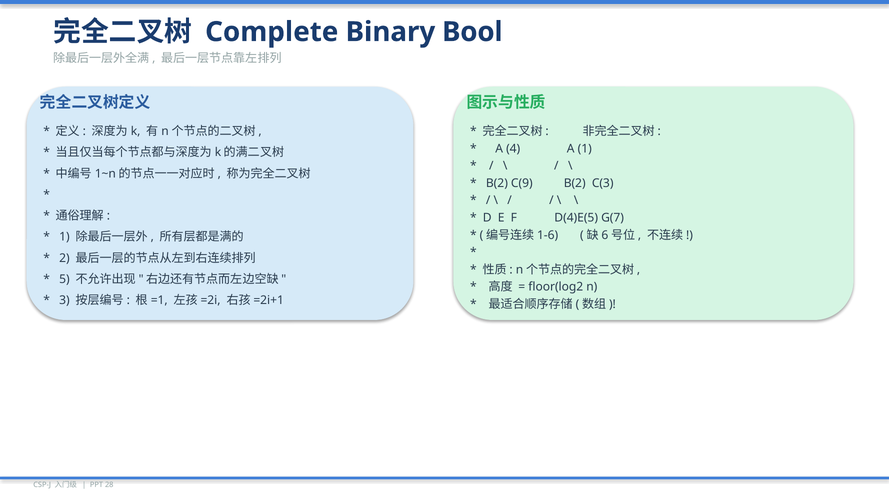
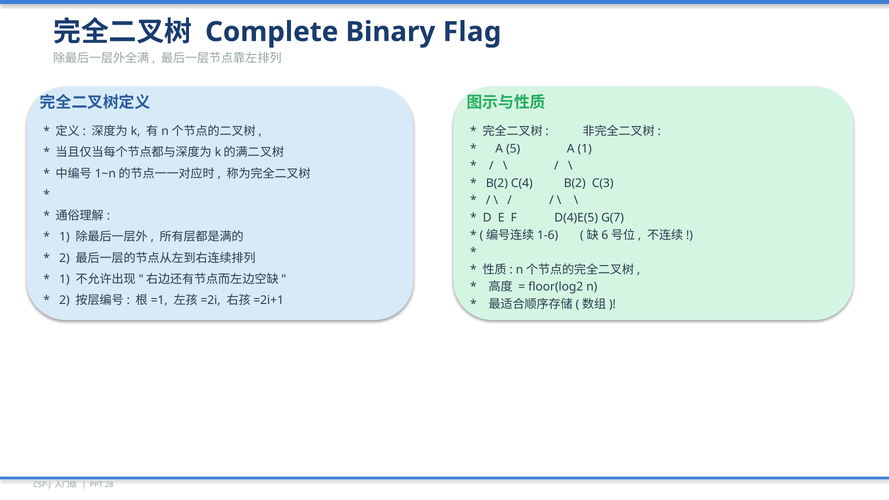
Bool: Bool -> Flag (472, 32)
4: 4 -> 5 (513, 149)
C(9: C(9 -> C(4 (522, 183)
5: 5 -> 1 (64, 279)
3: 3 -> 2 (64, 300)
